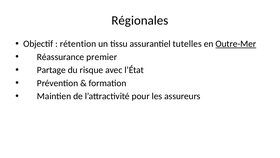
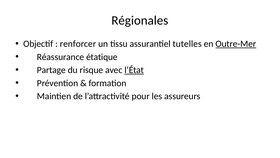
rétention: rétention -> renforcer (78, 44)
premier: premier -> étatique (102, 57)
l’État underline: none -> present (134, 70)
